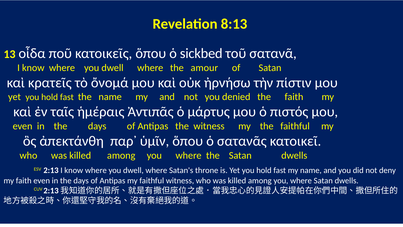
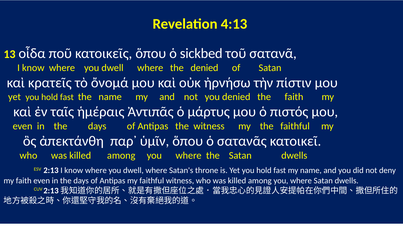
8:13: 8:13 -> 4:13 (234, 24)
the amour: amour -> denied (204, 68)
